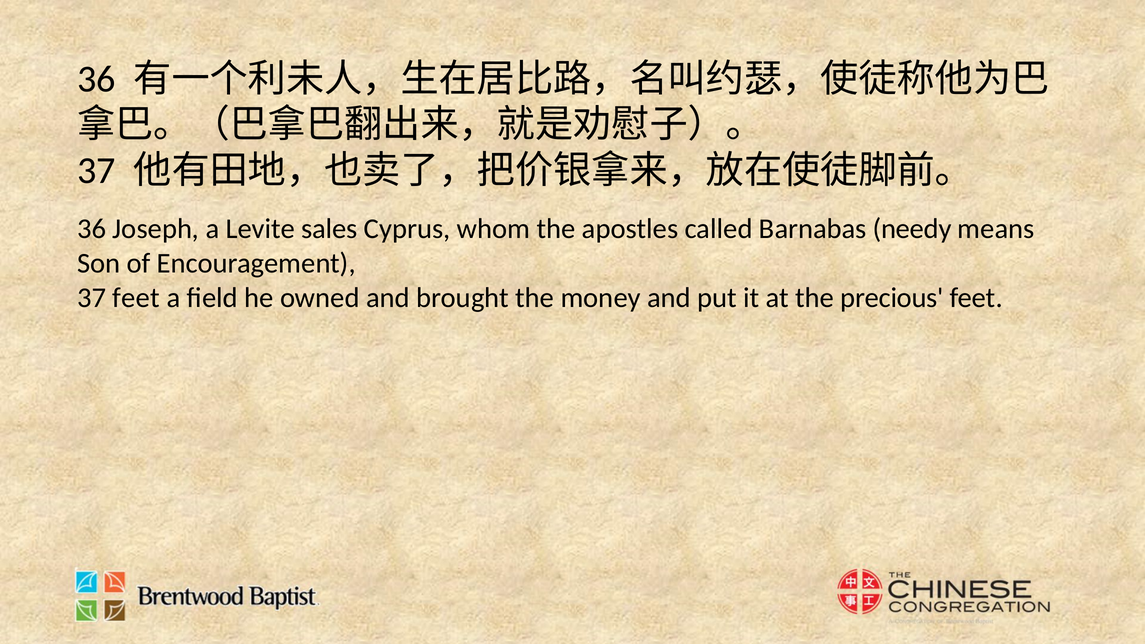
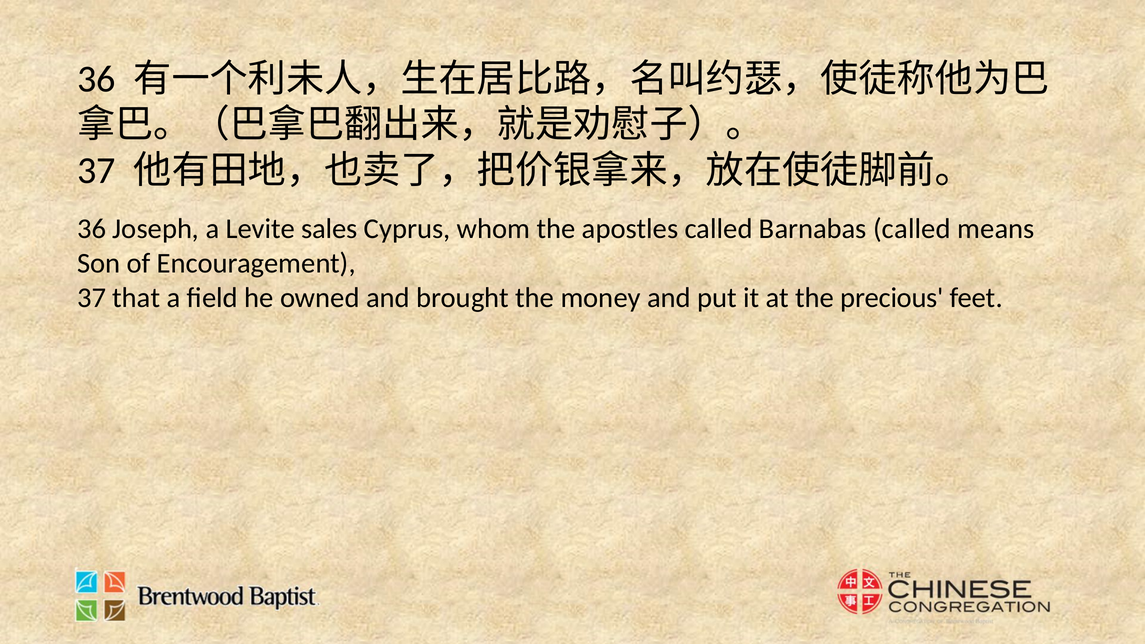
Barnabas needy: needy -> called (912, 229)
37 feet: feet -> that (136, 298)
